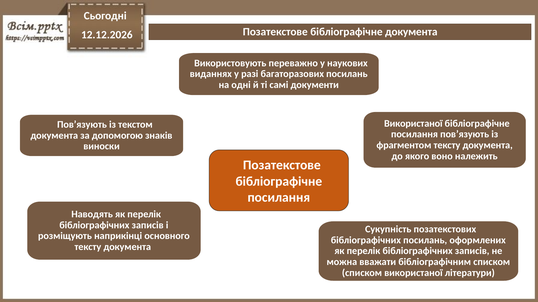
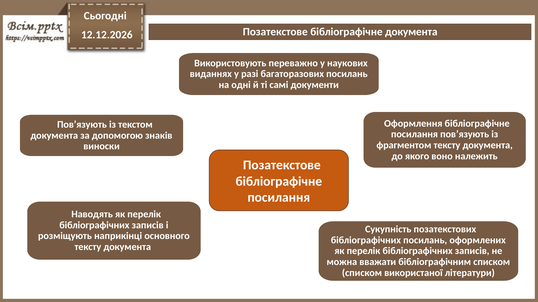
Використаної: Використаної -> Оформлення (413, 124)
